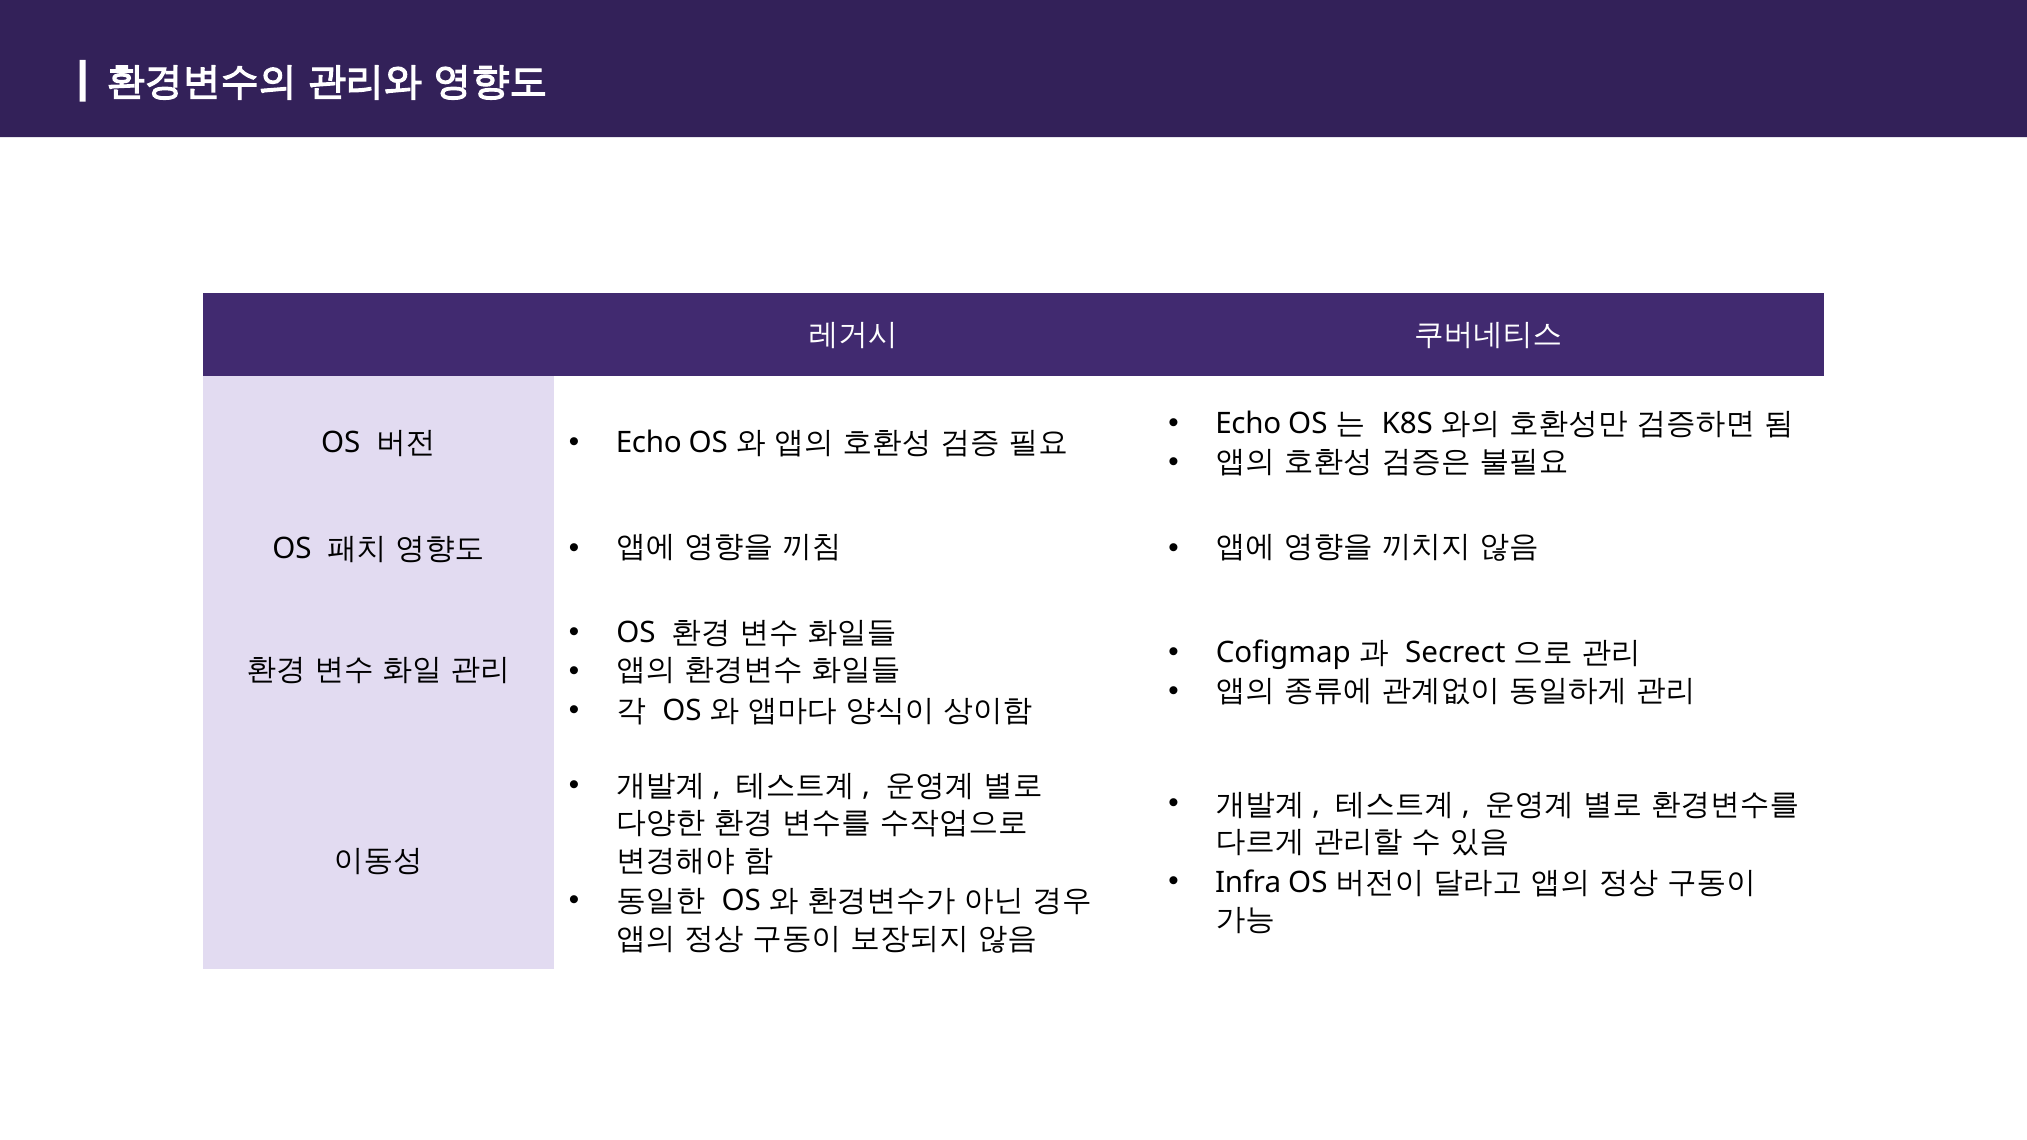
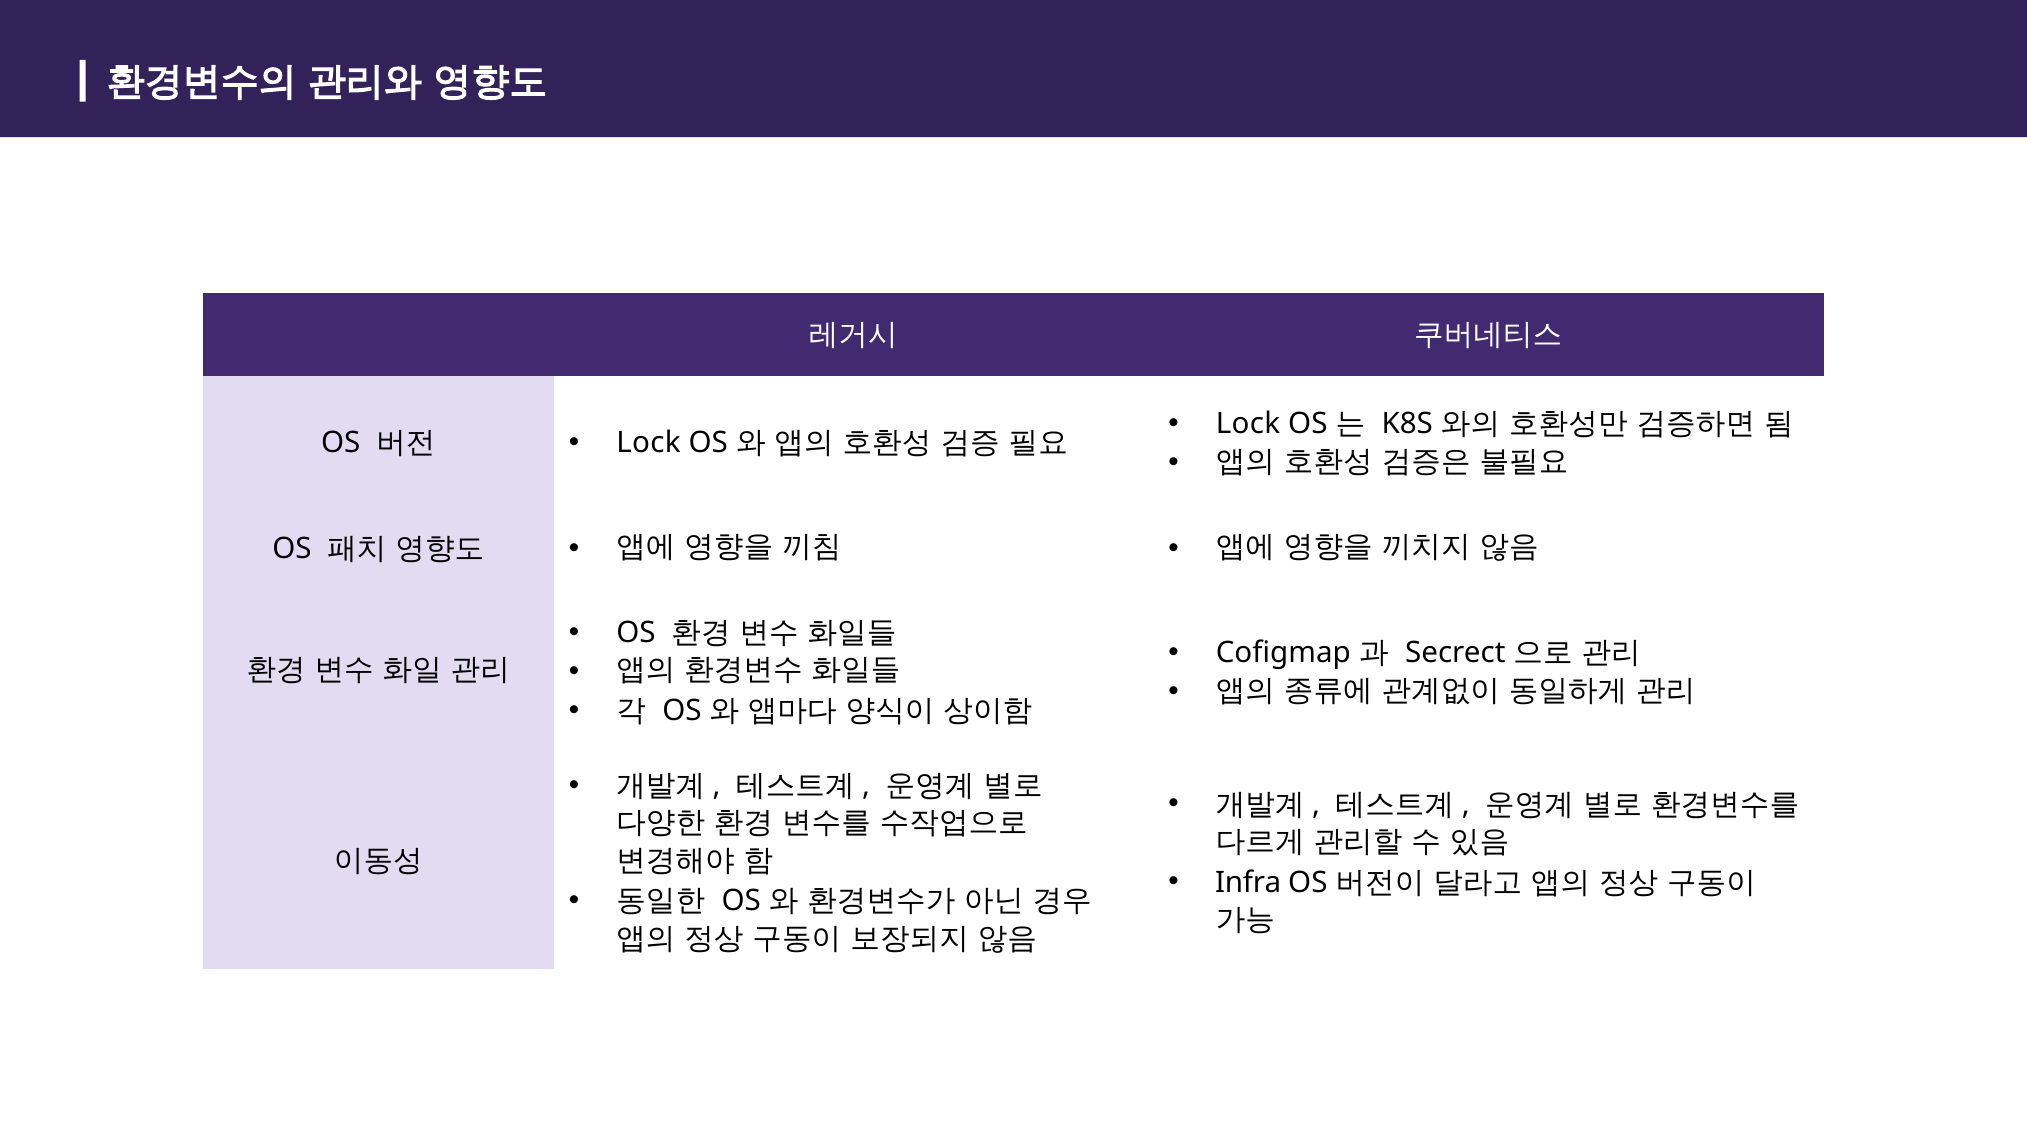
Echo: Echo -> Lock (1248, 424)
Echo: Echo -> Lock (648, 443)
